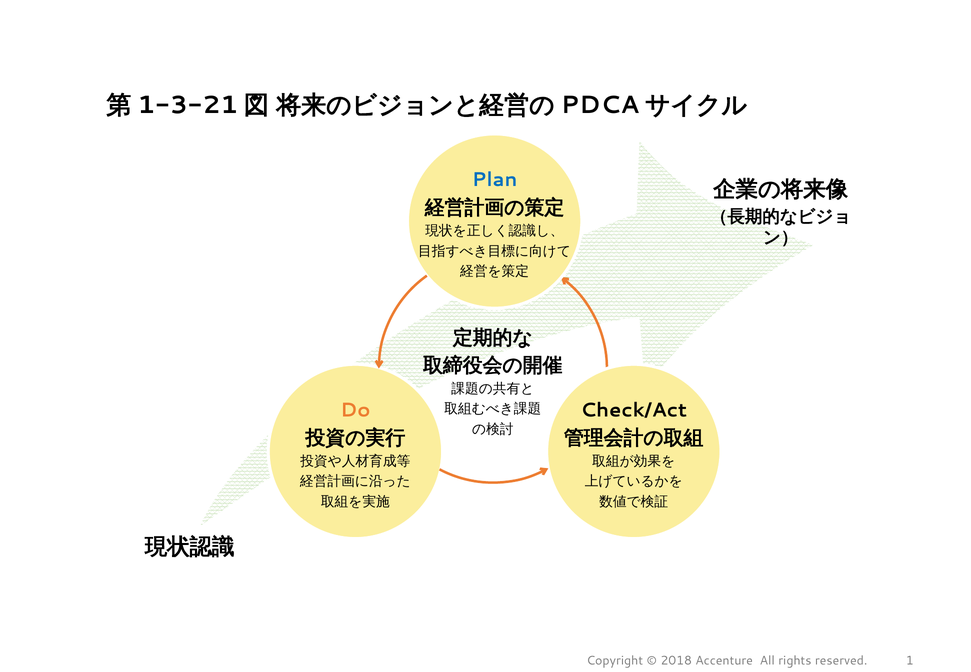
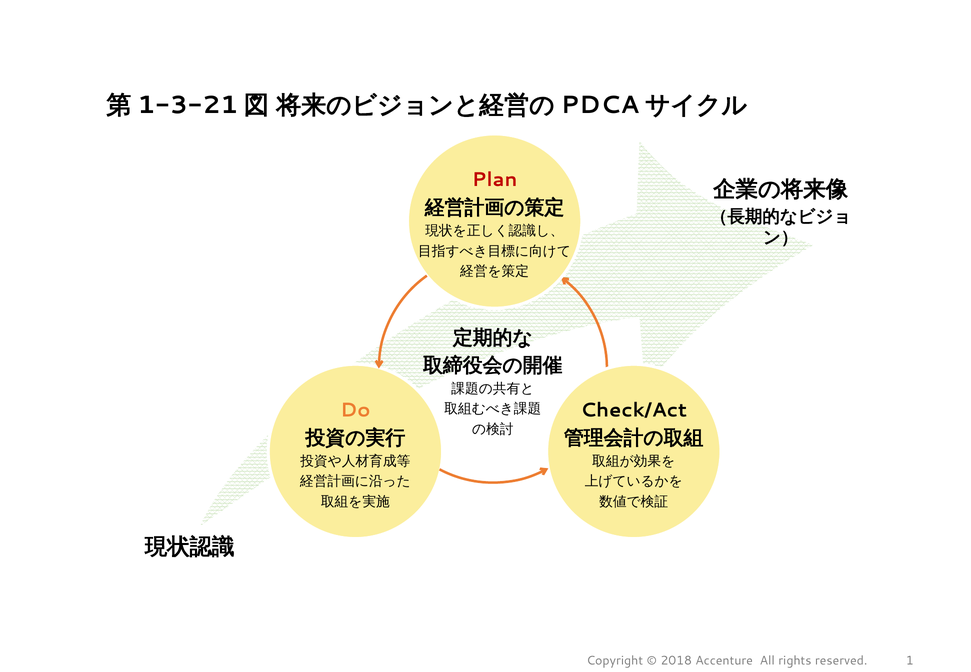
Plan colour: blue -> red (495, 180)
